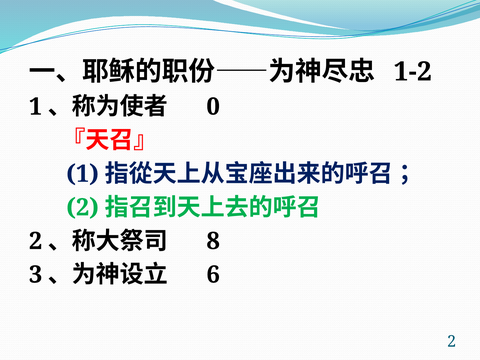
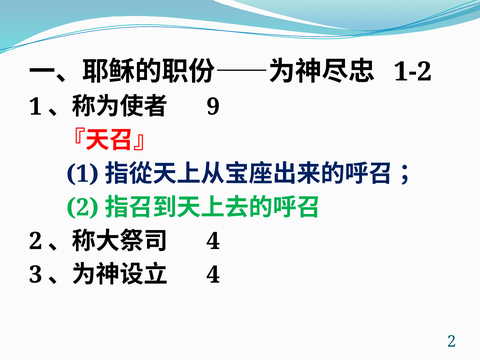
0: 0 -> 9 (213, 107)
8: 8 -> 4 (213, 241)
6: 6 -> 4 (213, 275)
